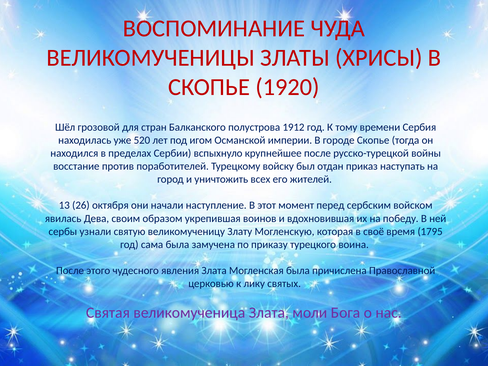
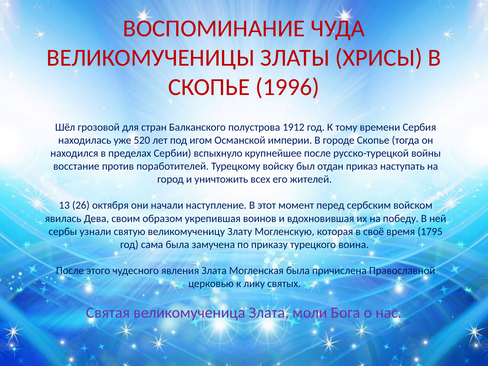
1920: 1920 -> 1996 (288, 87)
